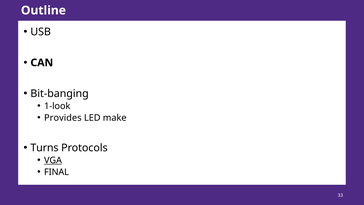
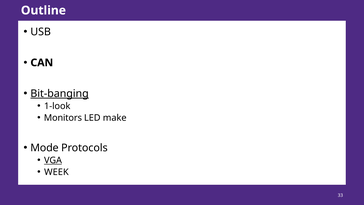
Bit-banging underline: none -> present (60, 93)
Provides: Provides -> Monitors (63, 118)
Turns: Turns -> Mode (44, 148)
FINAL: FINAL -> WEEK (56, 172)
